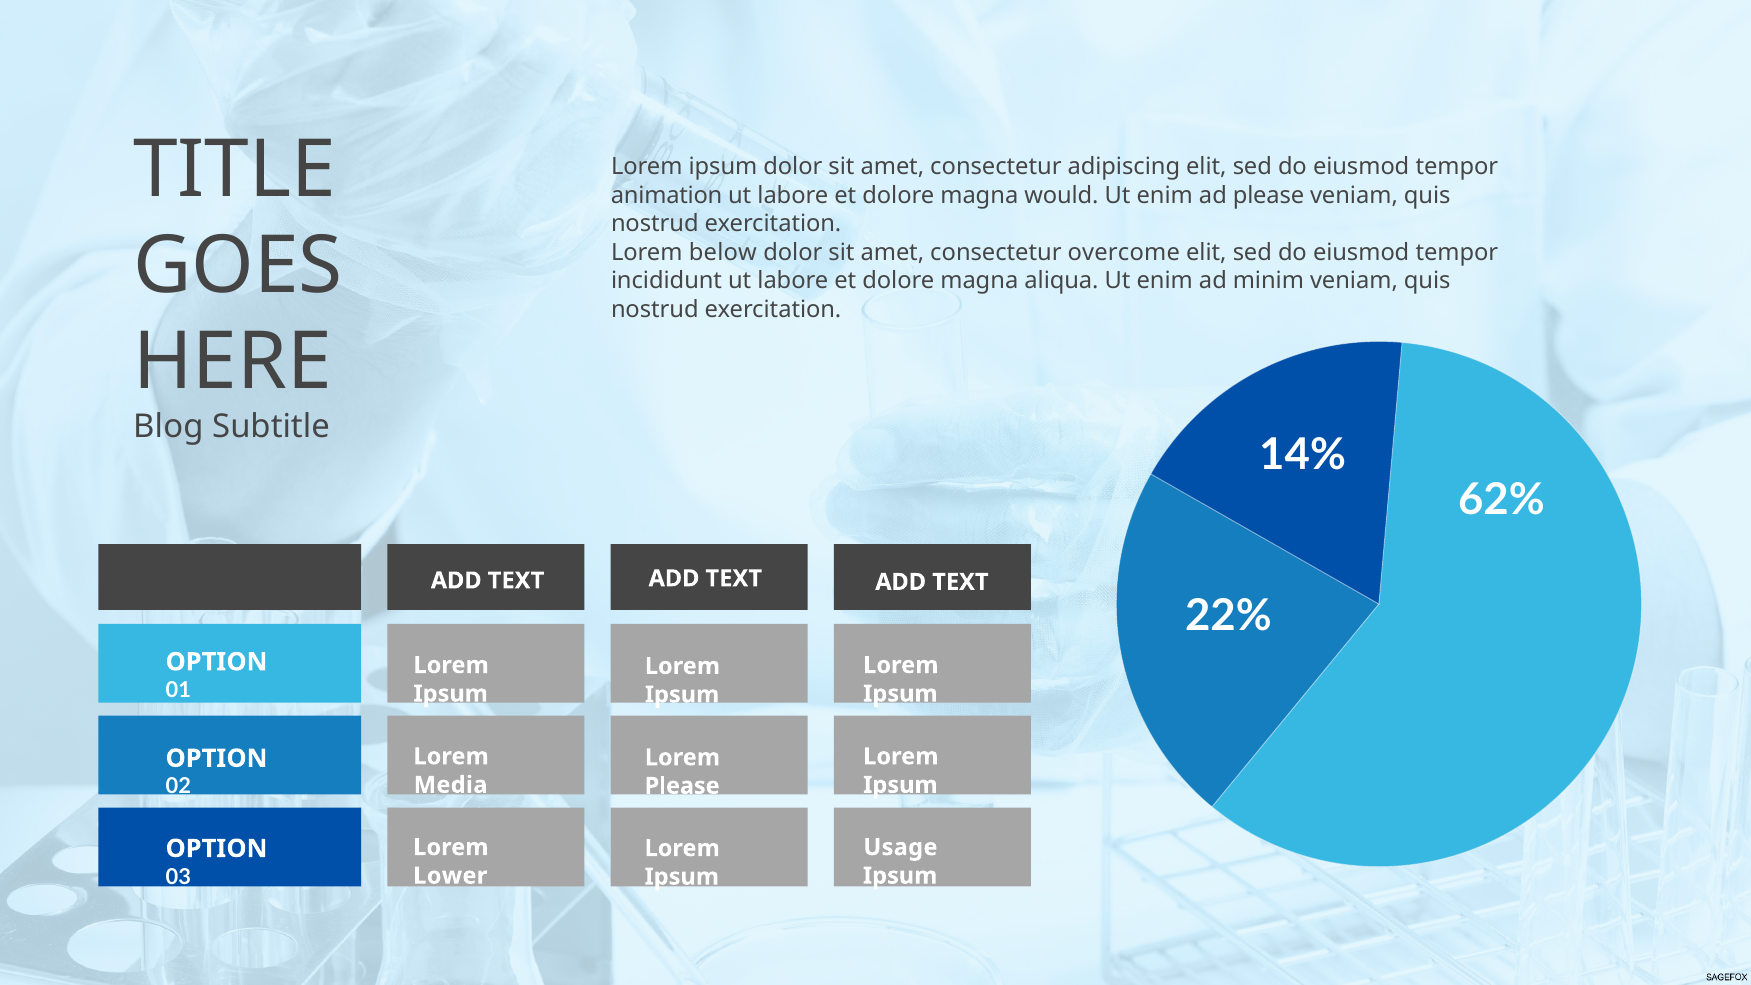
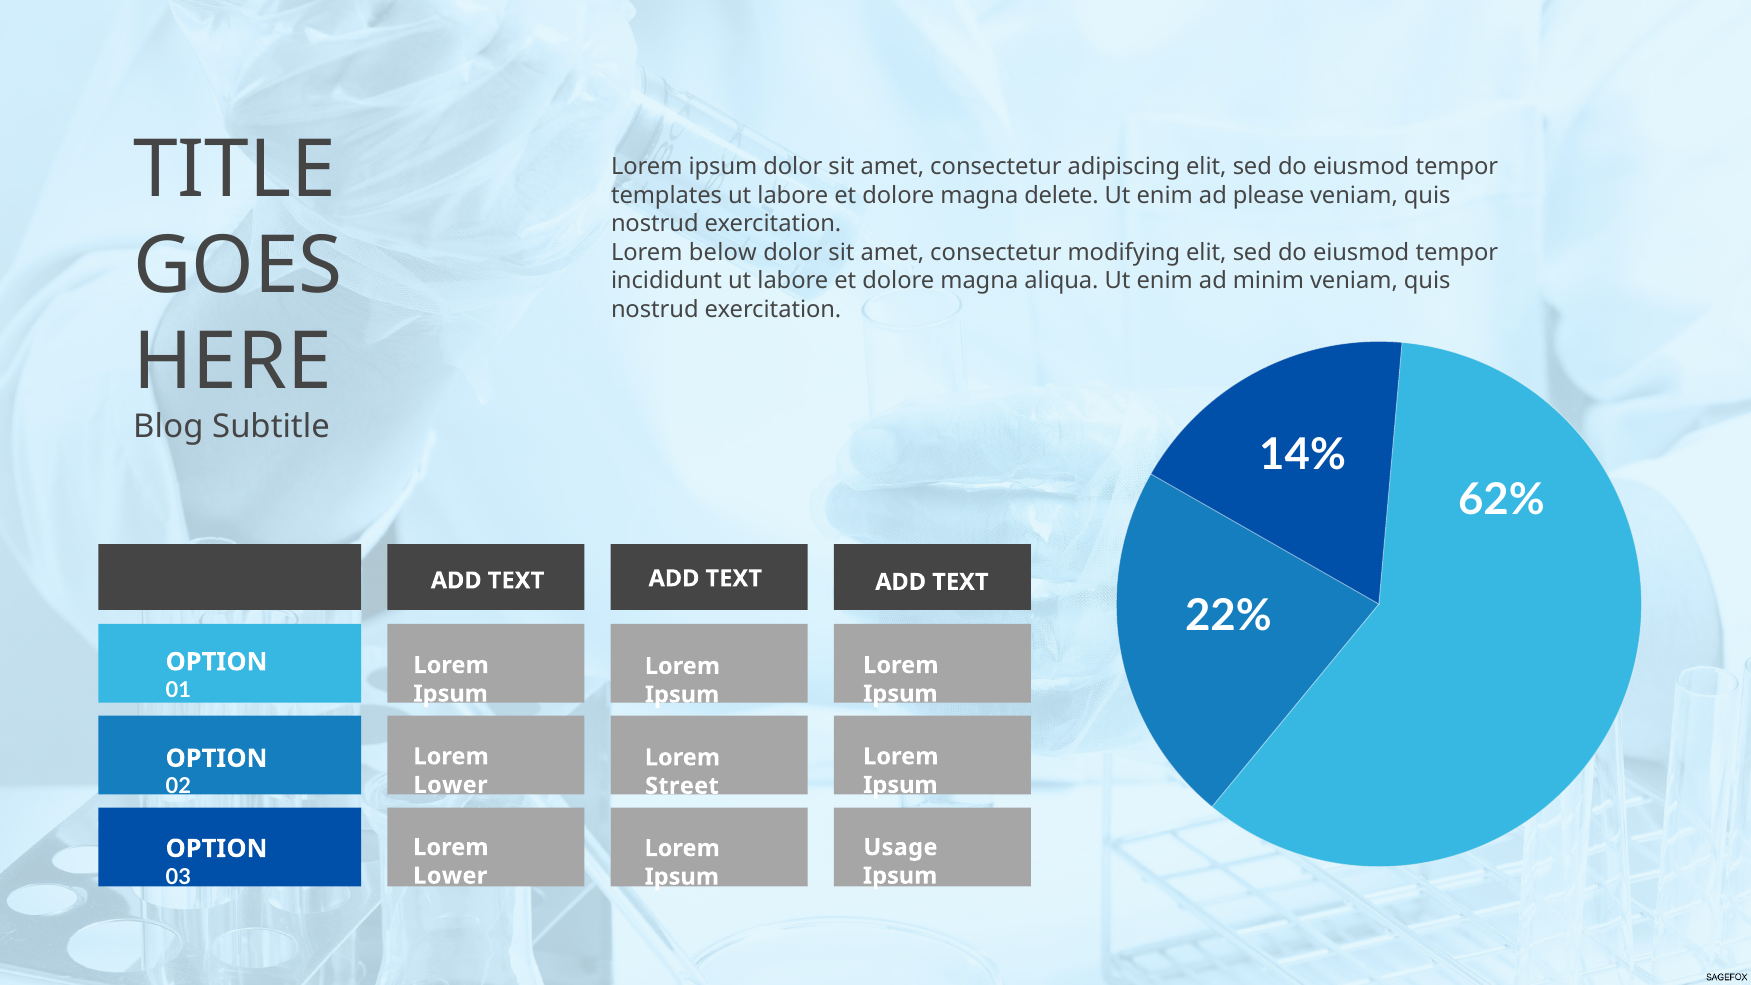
animation: animation -> templates (667, 195)
would: would -> delete (1062, 195)
overcome: overcome -> modifying (1124, 252)
Media: Media -> Lower (451, 785)
Please: Please -> Street (682, 786)
